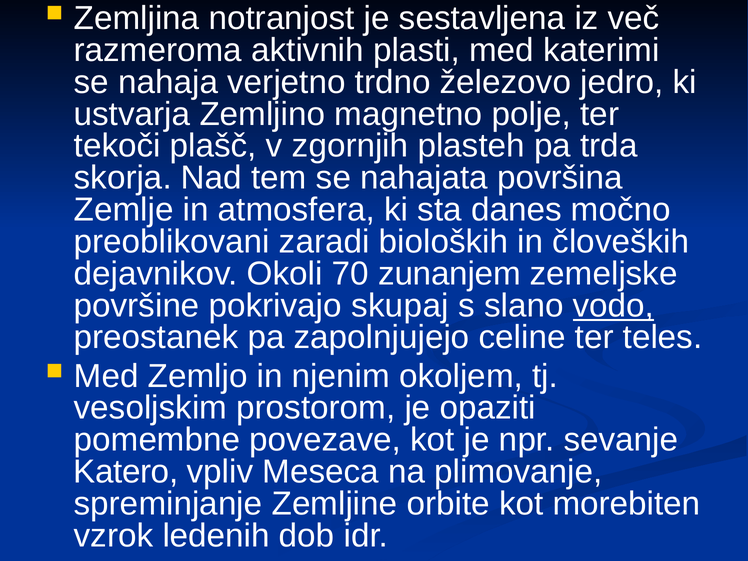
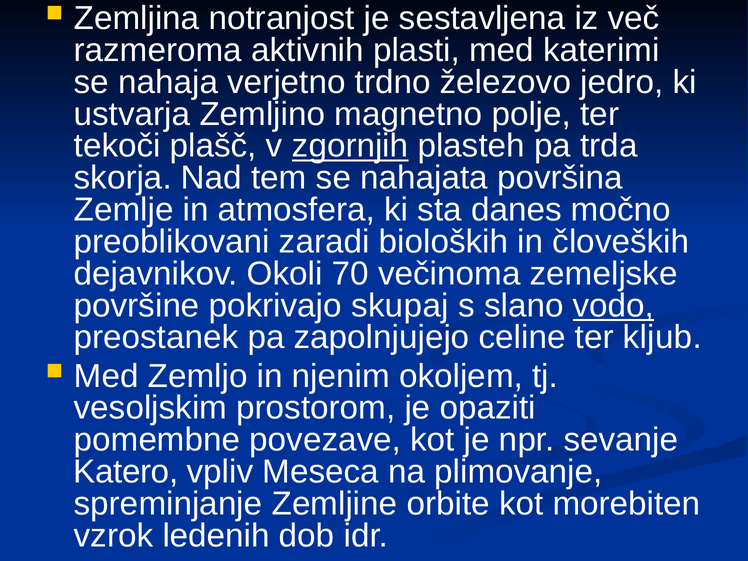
zgornjih underline: none -> present (350, 146)
zunanjem: zunanjem -> večinoma (449, 274)
teles: teles -> kljub (662, 338)
